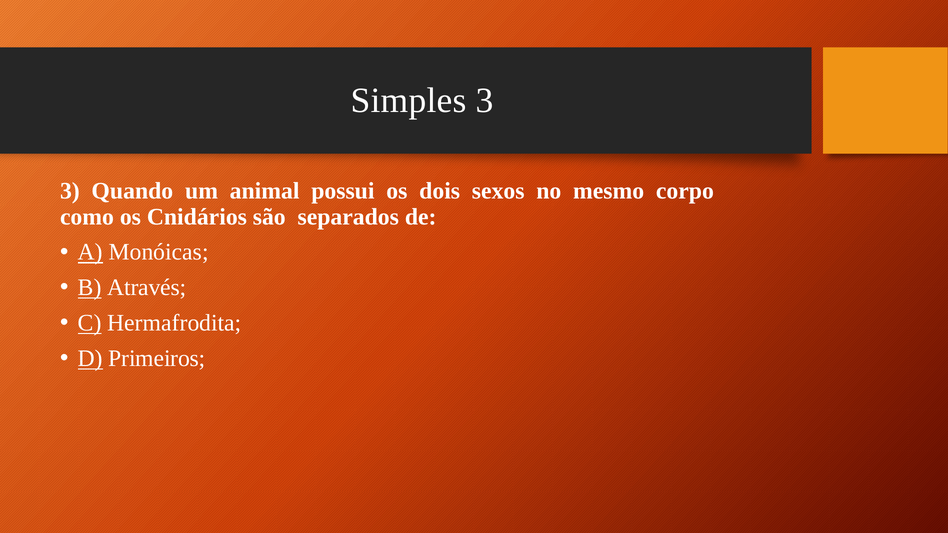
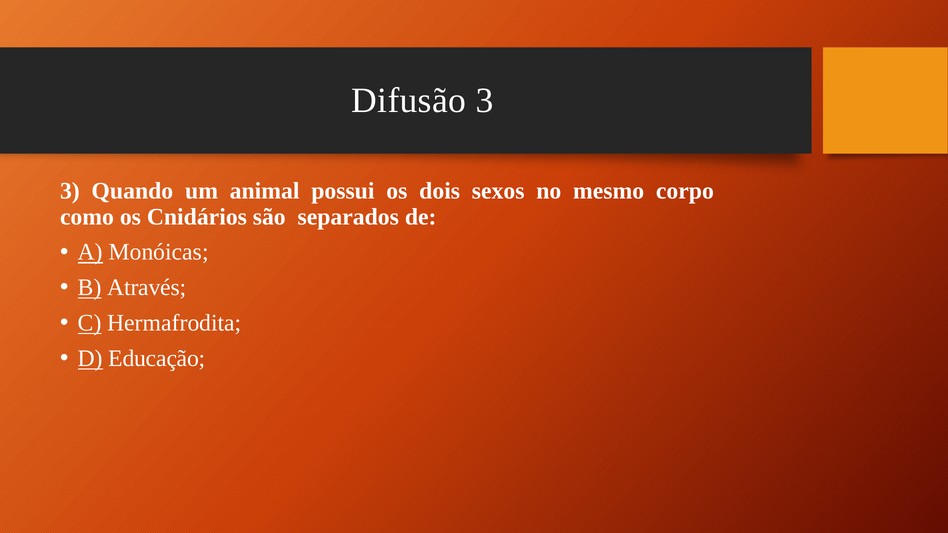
Simples: Simples -> Difusão (409, 100)
Primeiros: Primeiros -> Educação (157, 359)
